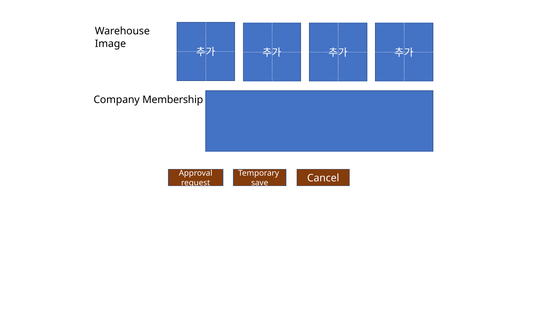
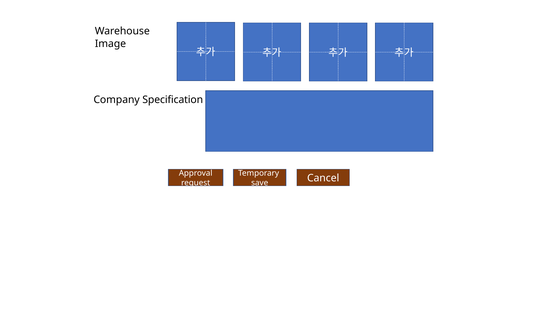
Membership: Membership -> Specification (173, 100)
